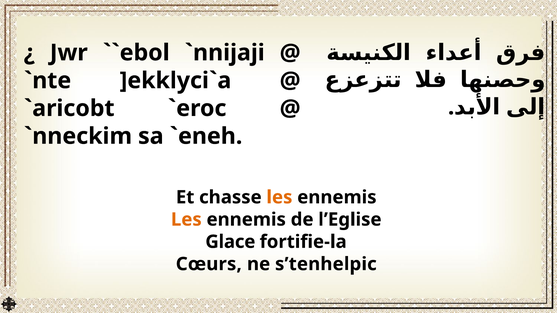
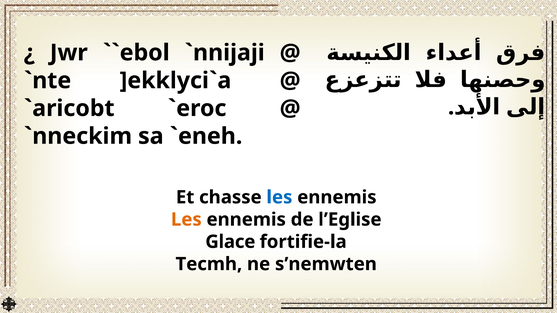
les colour: orange -> blue (279, 197)
Cœurs: Cœurs -> Tecmh (209, 264)
s’tenhelpic: s’tenhelpic -> s’nemwten (326, 264)
